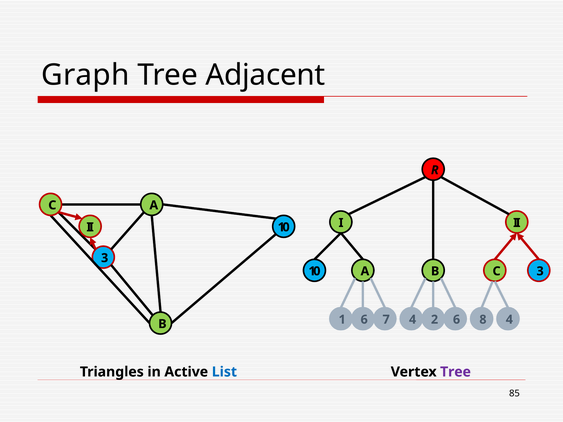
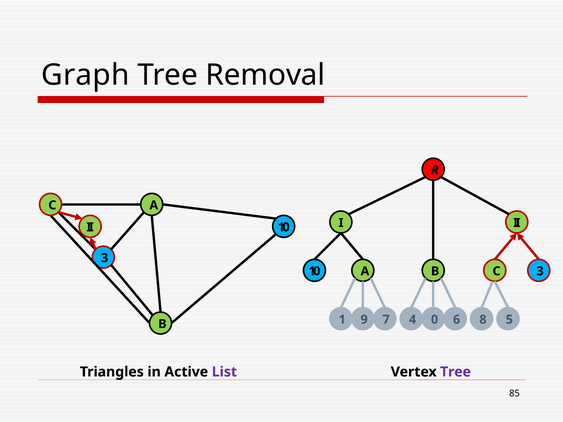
Adjacent: Adjacent -> Removal (265, 75)
1 6: 6 -> 9 (364, 320)
2: 2 -> 0 (435, 320)
8 4: 4 -> 5 (509, 320)
List colour: blue -> purple (224, 372)
